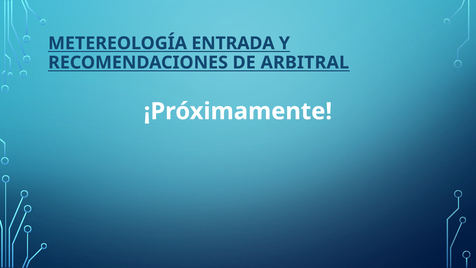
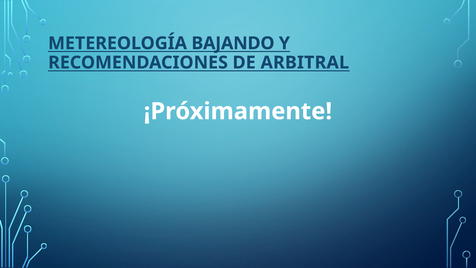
ENTRADA: ENTRADA -> BAJANDO (233, 43)
